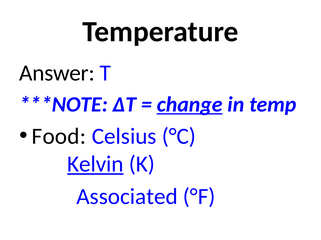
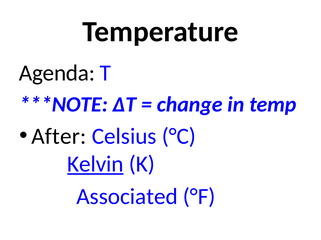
Answer: Answer -> Agenda (57, 73)
change underline: present -> none (190, 105)
Food: Food -> After (59, 137)
